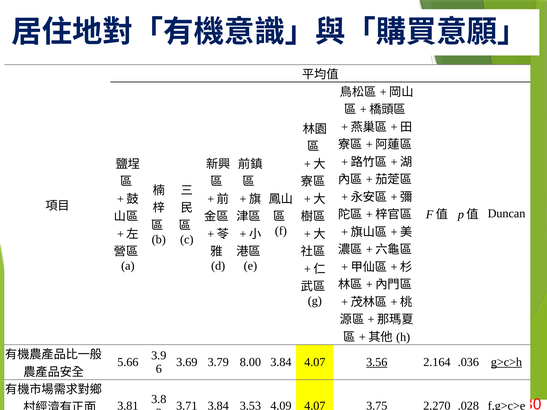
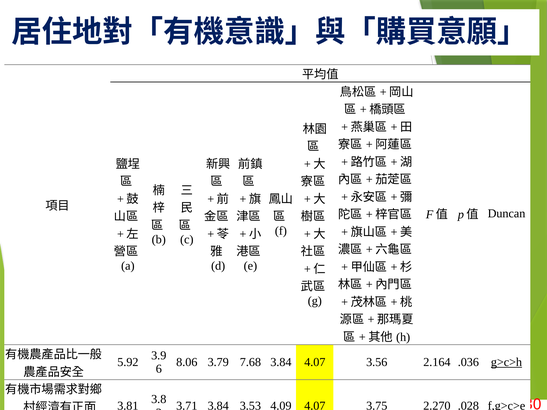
5.66: 5.66 -> 5.92 (128, 362)
3.69: 3.69 -> 8.06 (187, 362)
8.00: 8.00 -> 7.68 (250, 362)
3.56 underline: present -> none (377, 362)
